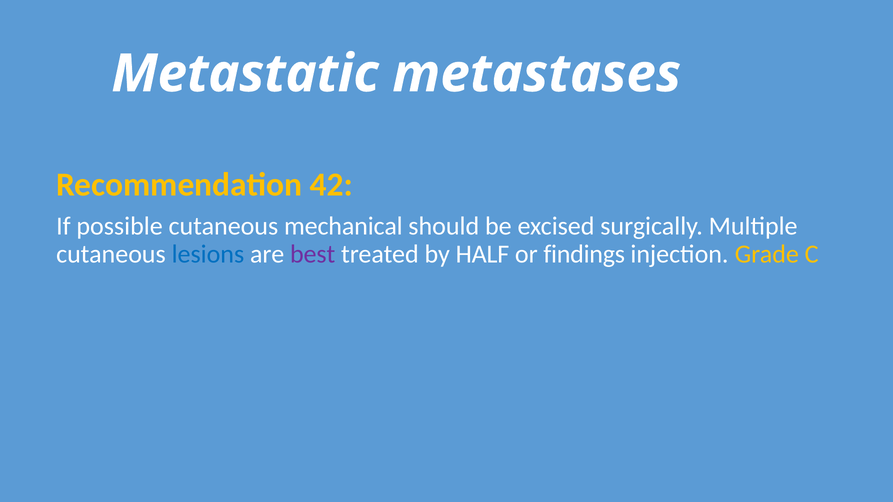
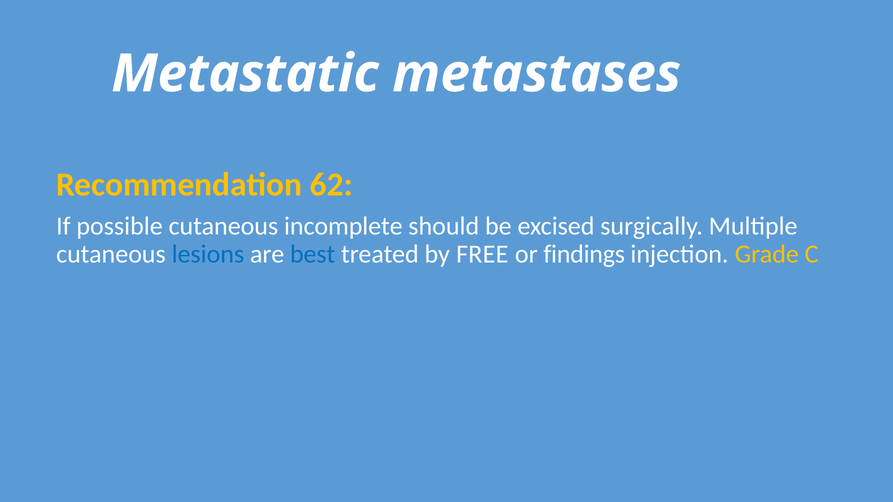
42: 42 -> 62 (331, 185)
mechanical: mechanical -> incomplete (343, 226)
best colour: purple -> blue (313, 254)
HALF: HALF -> FREE (482, 254)
